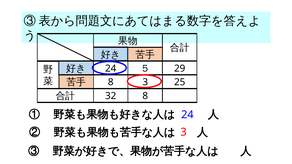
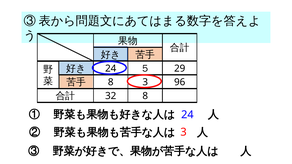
25: 25 -> 96 (180, 82)
